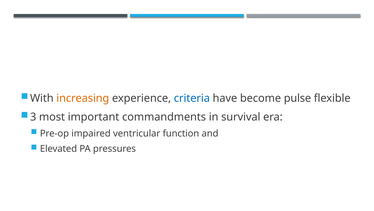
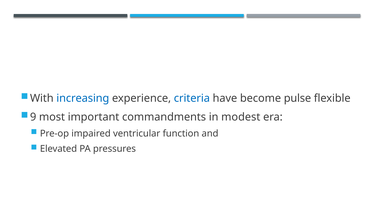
increasing colour: orange -> blue (83, 98)
3: 3 -> 9 (33, 117)
survival: survival -> modest (241, 117)
